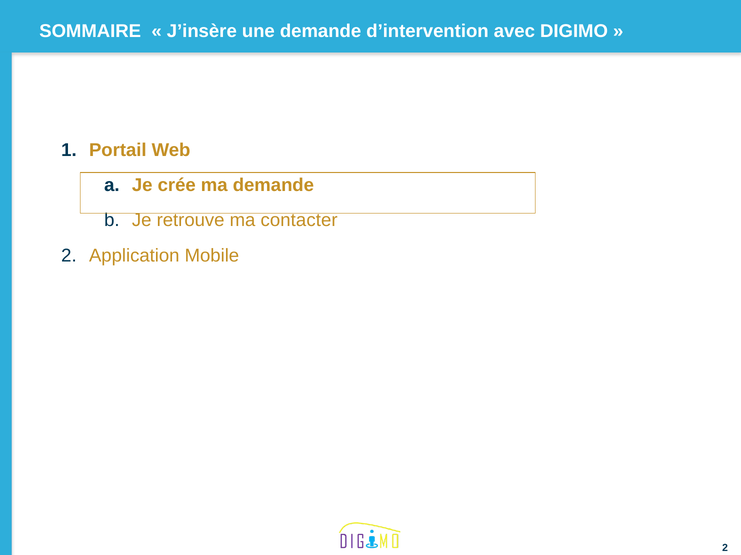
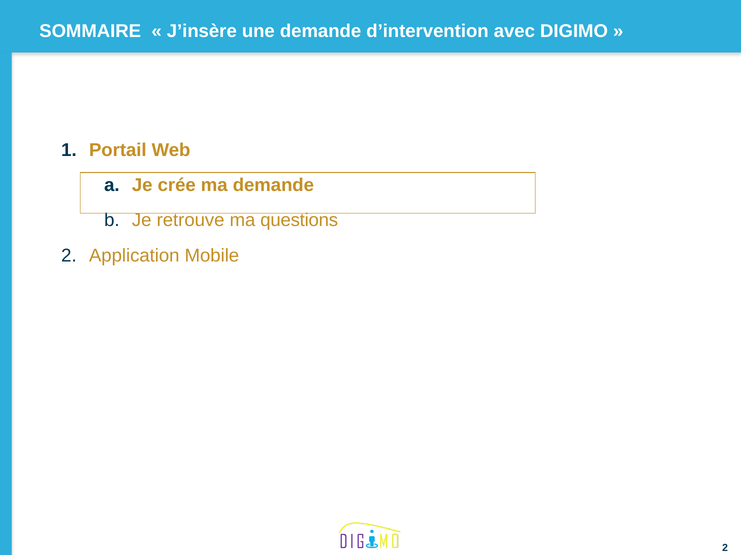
contacter: contacter -> questions (299, 221)
